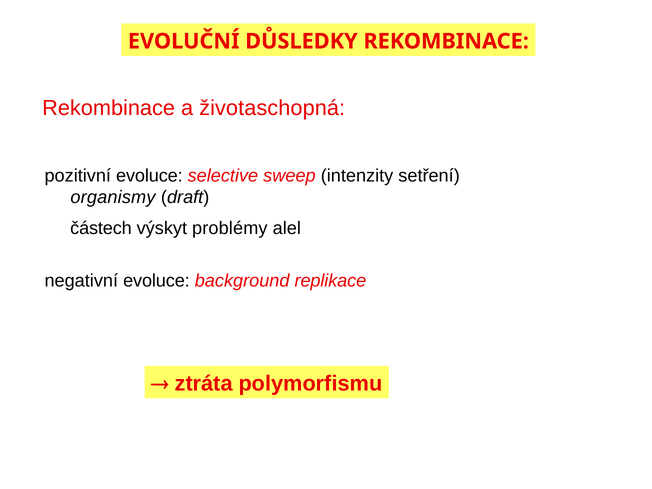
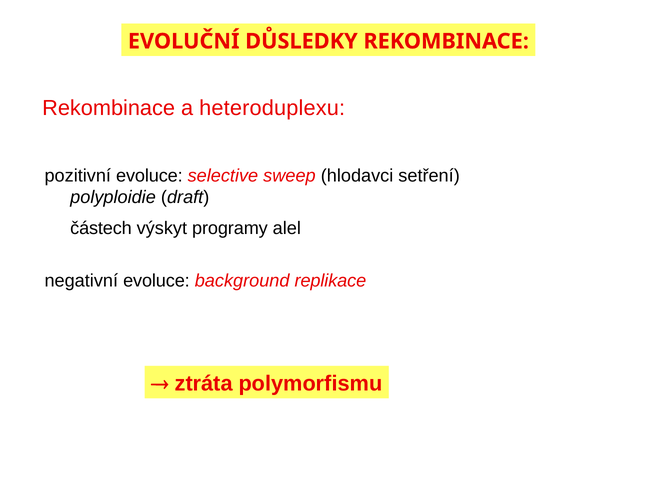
životaschopná: životaschopná -> heteroduplexu (272, 108)
intenzity: intenzity -> hlodavci (357, 176)
organismy: organismy -> polyploidie (113, 197)
problémy: problémy -> programy (230, 228)
